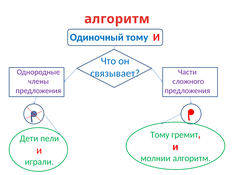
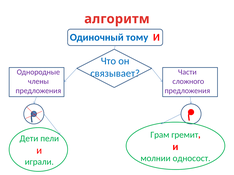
Тому: Тому -> Грам (160, 135)
молнии алгоритм: алгоритм -> односост (192, 159)
